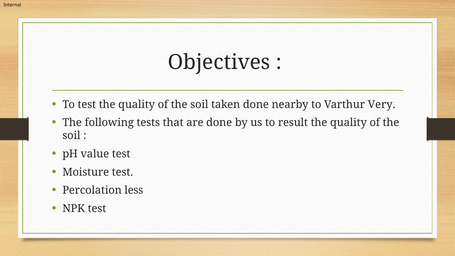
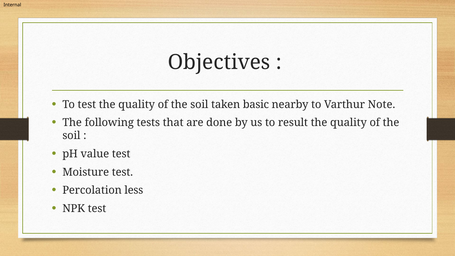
taken done: done -> basic (256, 104)
Very: Very -> Note (382, 104)
